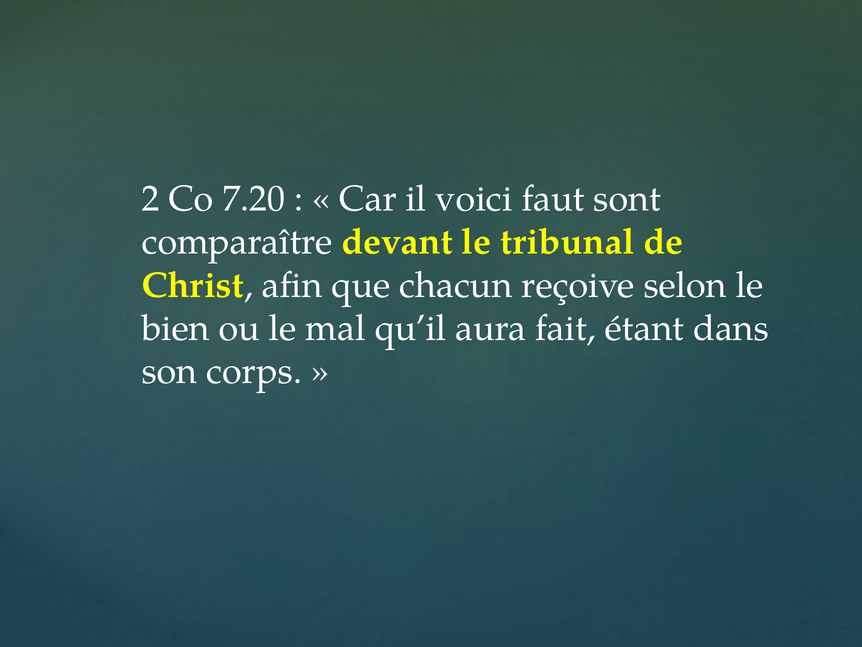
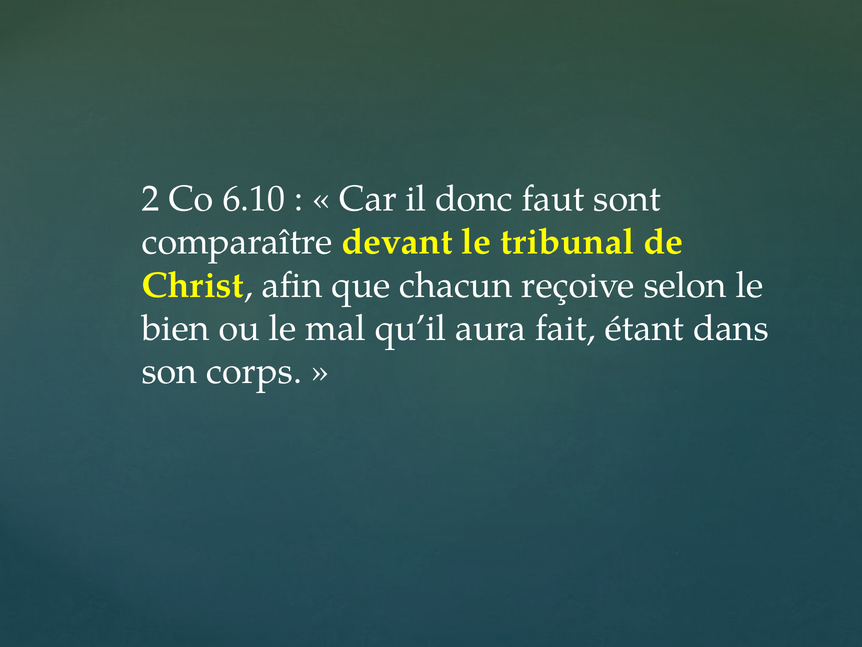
7.20: 7.20 -> 6.10 (254, 199)
voici: voici -> donc (474, 199)
